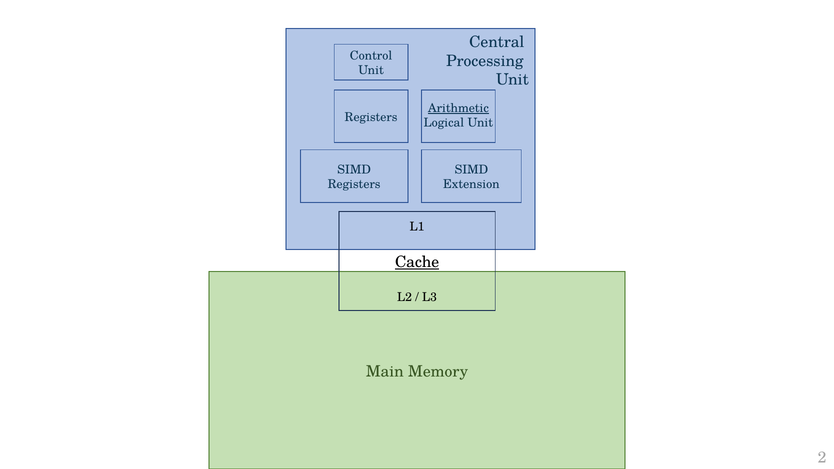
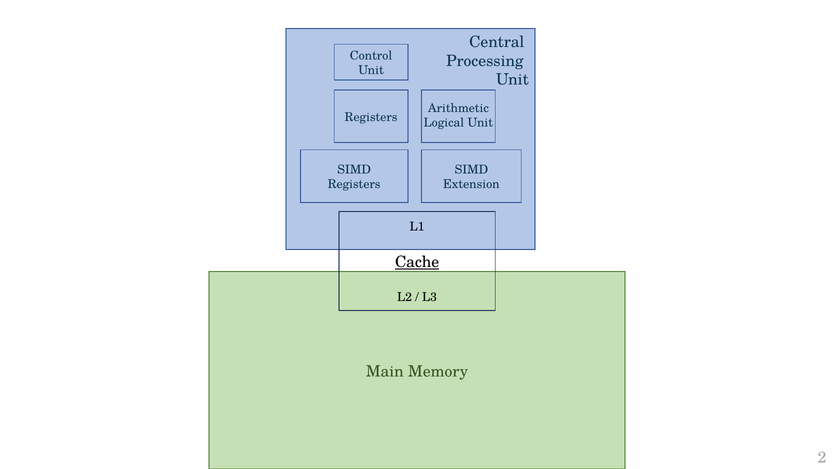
Arithmetic underline: present -> none (458, 108)
